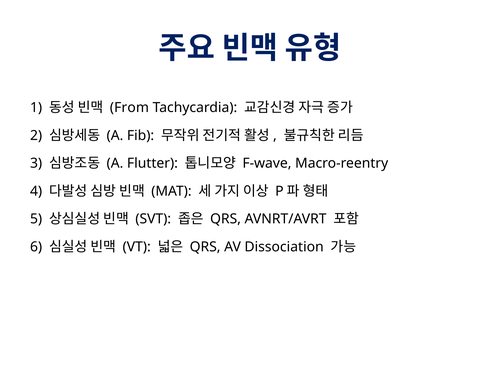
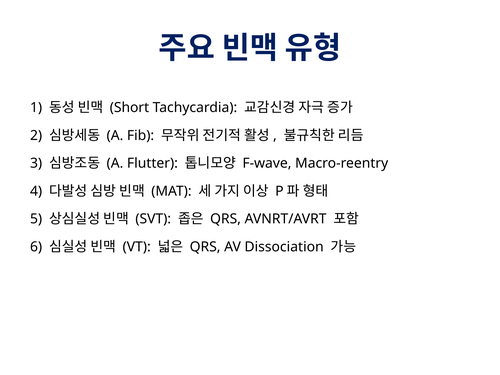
From: From -> Short (129, 108)
